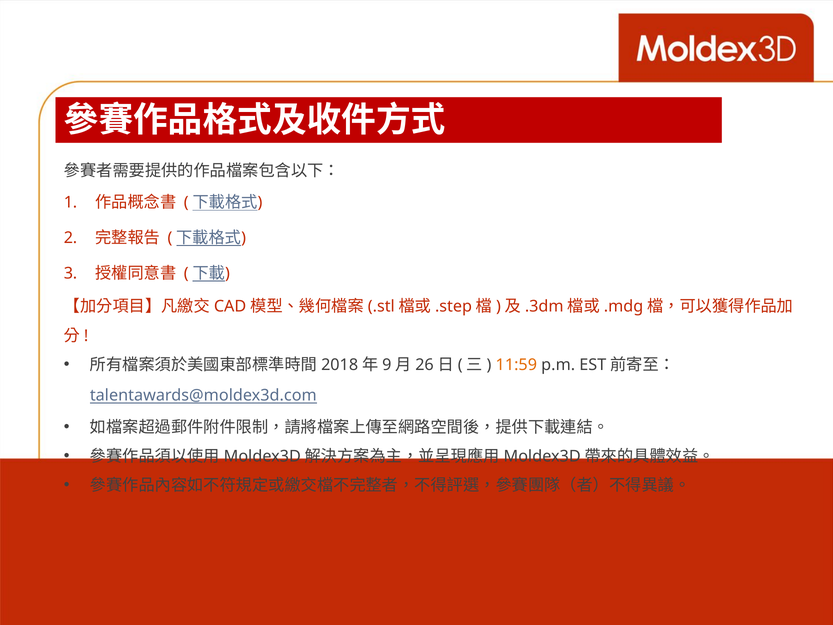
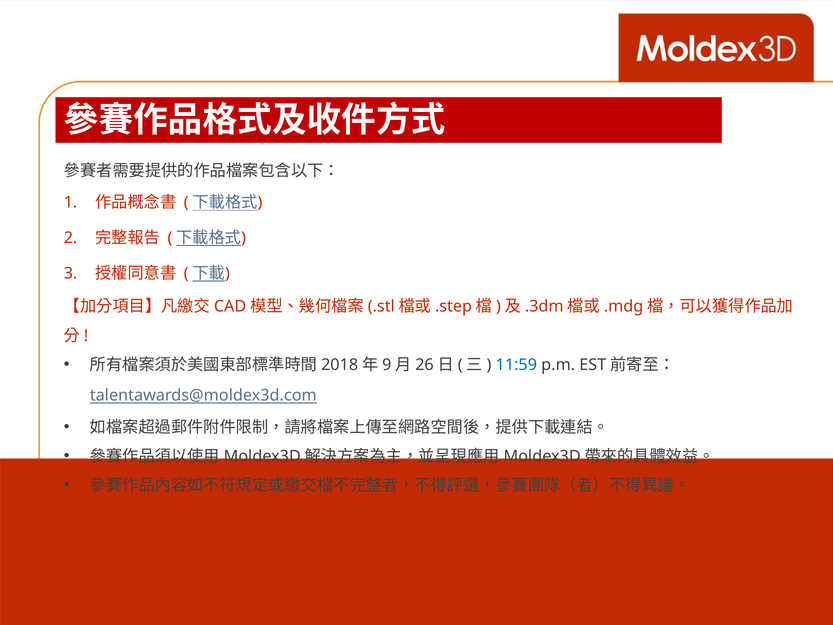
11:59 colour: orange -> blue (516, 365)
